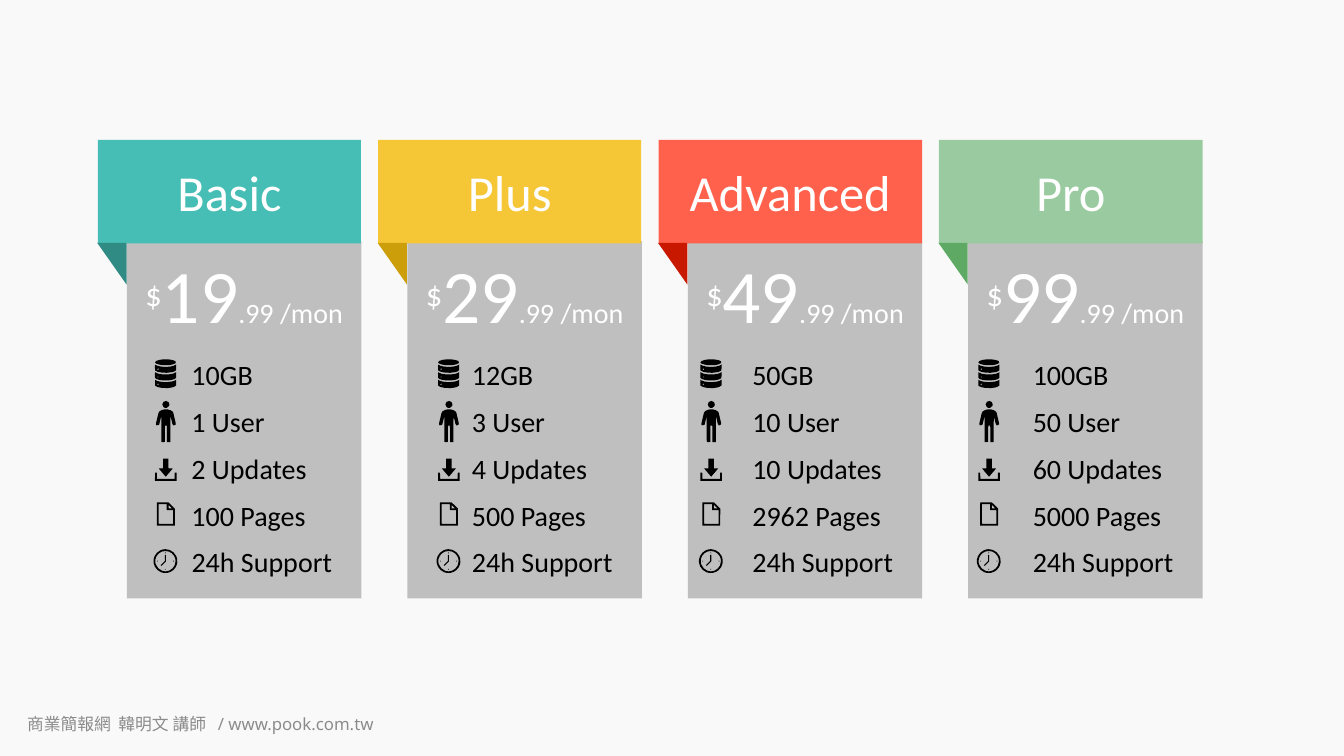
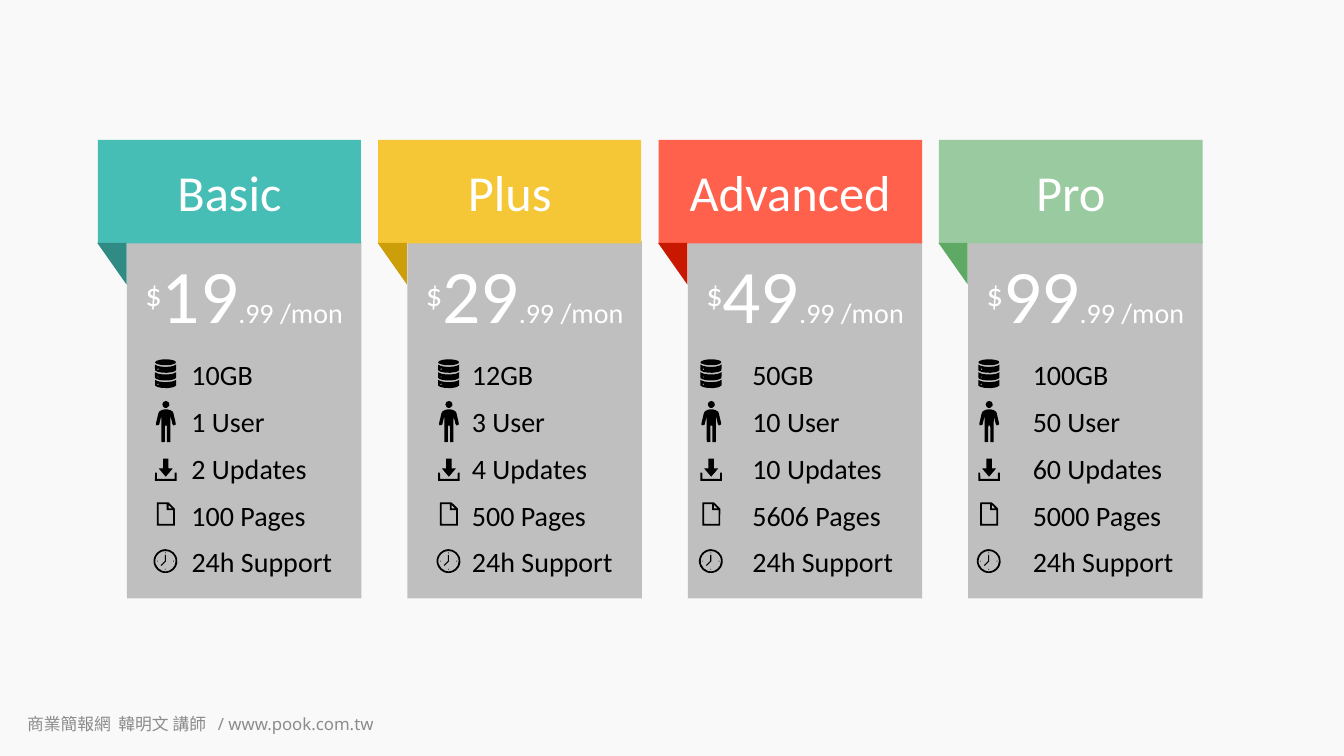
2962: 2962 -> 5606 (781, 517)
